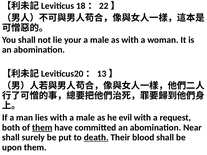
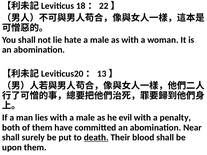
your: your -> hate (73, 40)
request: request -> penalty (175, 118)
them underline: present -> none (42, 128)
